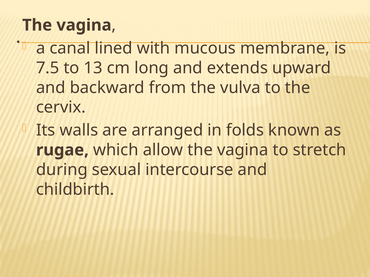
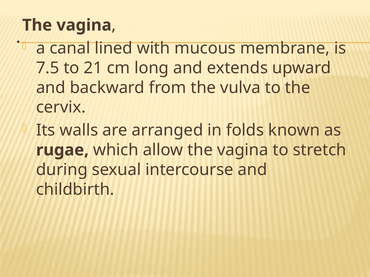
13: 13 -> 21 (93, 68)
